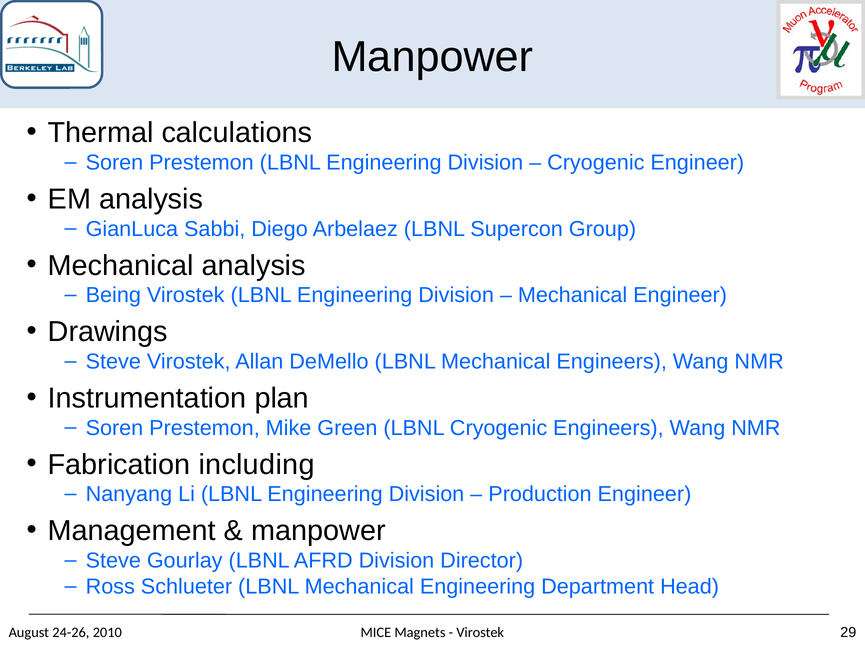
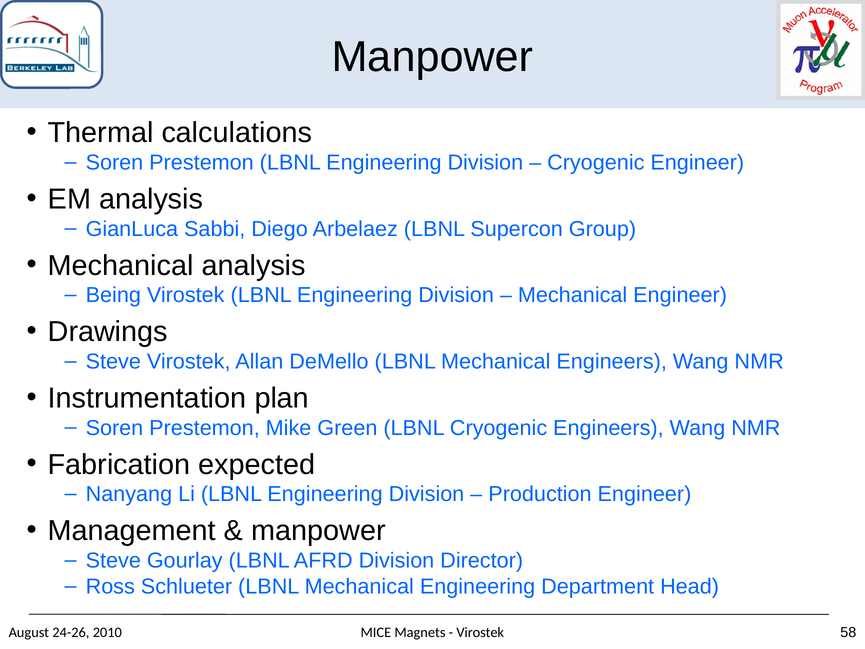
including: including -> expected (257, 464)
29: 29 -> 58 (848, 632)
